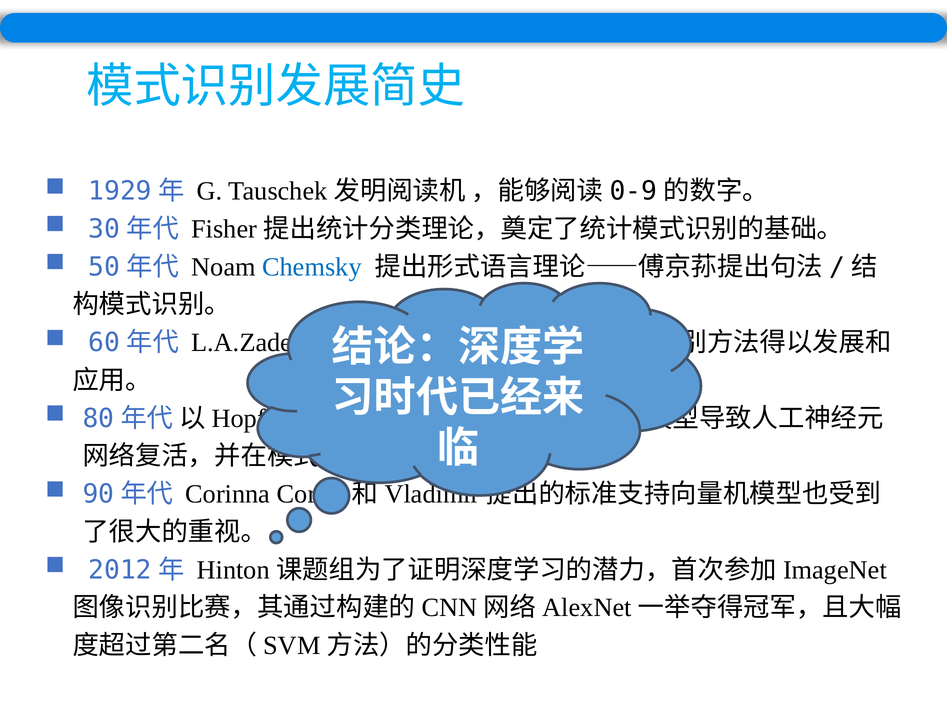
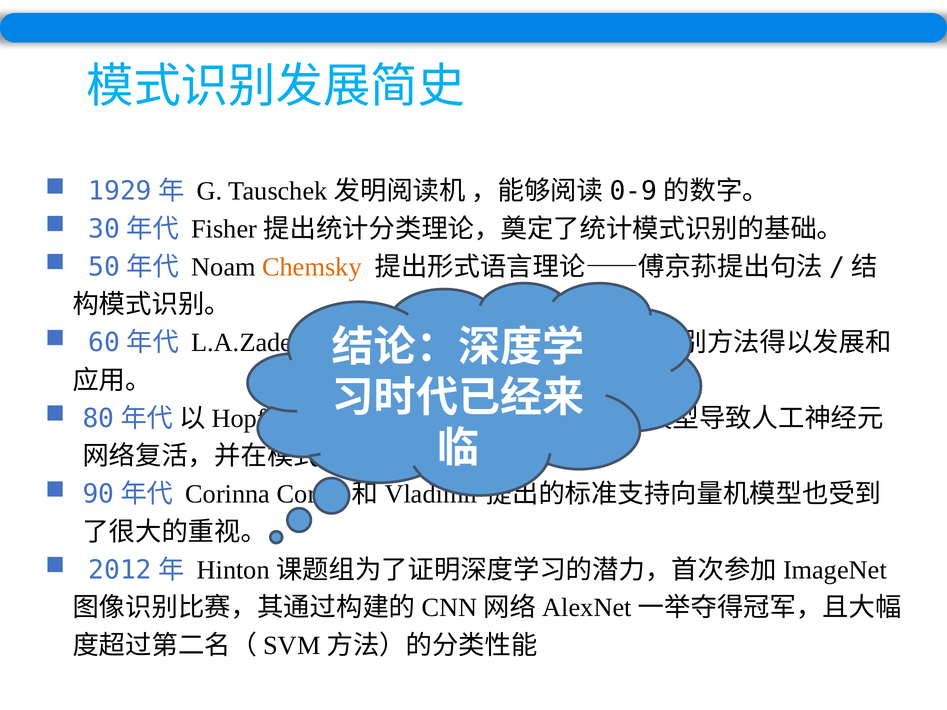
Chemsky colour: blue -> orange (312, 267)
